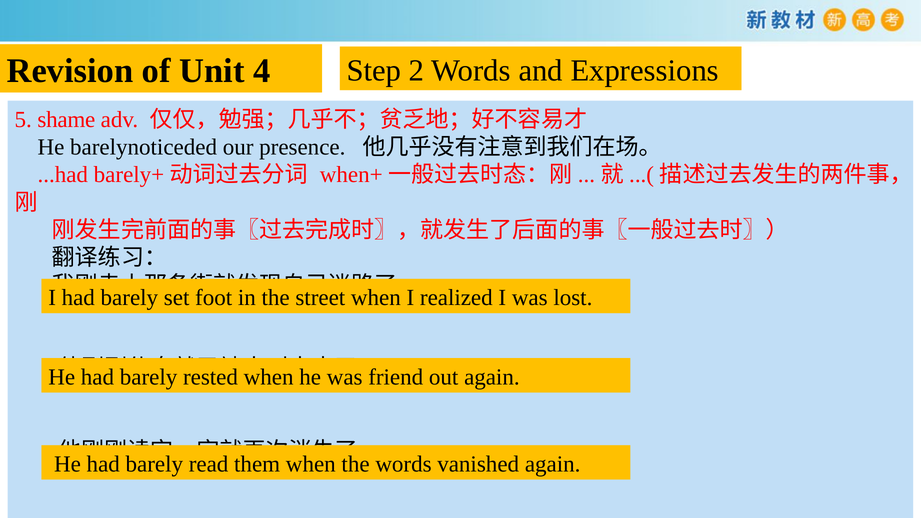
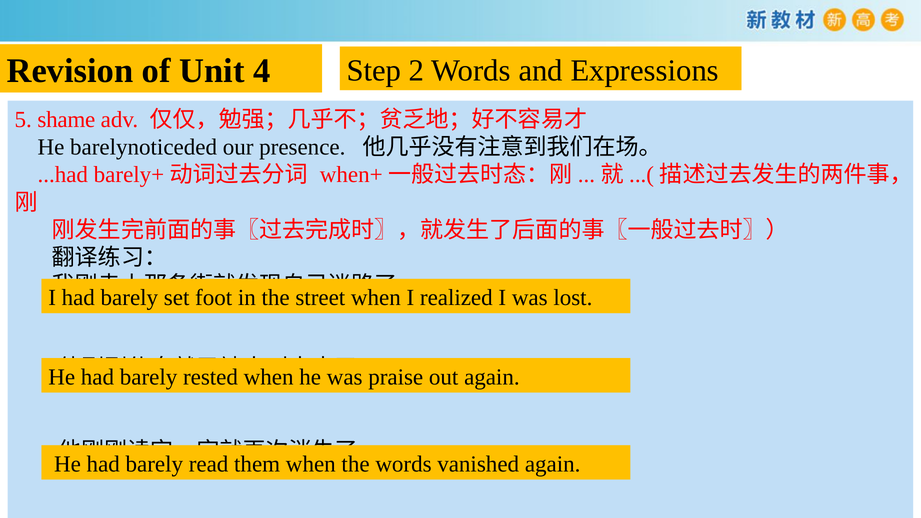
friend: friend -> praise (396, 377)
